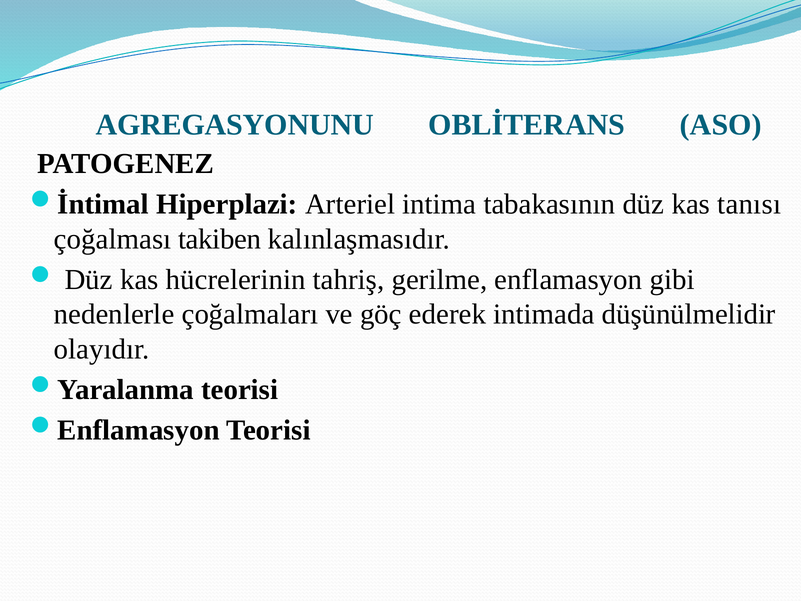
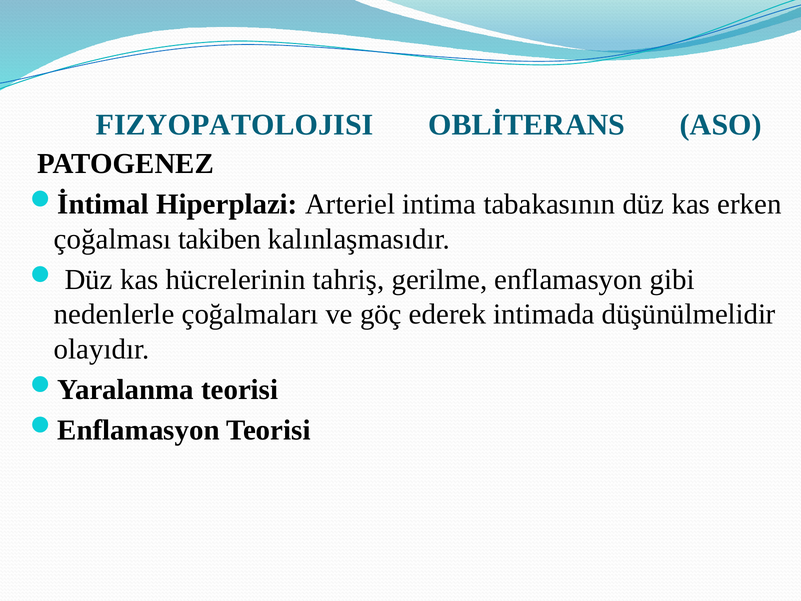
AGREGASYONUNU: AGREGASYONUNU -> FIZYOPATOLOJISI (235, 125)
tanısı: tanısı -> erken (749, 204)
